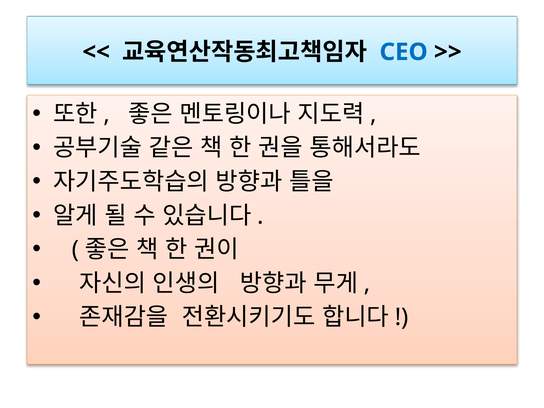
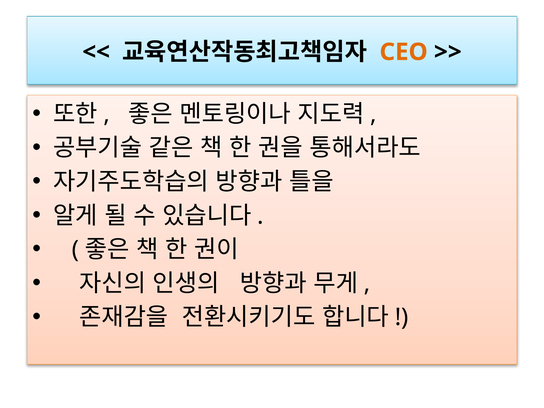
CEO colour: blue -> orange (404, 52)
